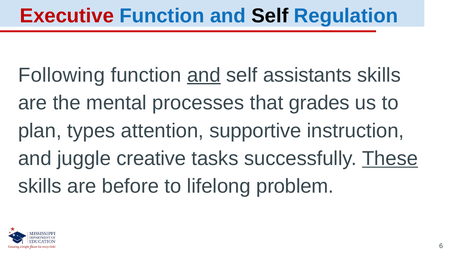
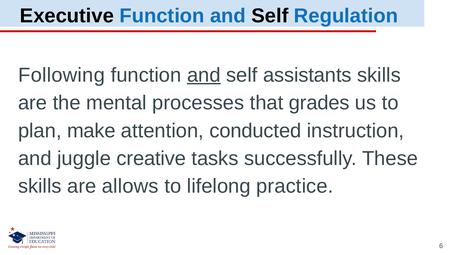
Executive colour: red -> black (67, 16)
types: types -> make (91, 131)
supportive: supportive -> conducted (255, 131)
These underline: present -> none (390, 158)
before: before -> allows (130, 186)
problem: problem -> practice (295, 186)
